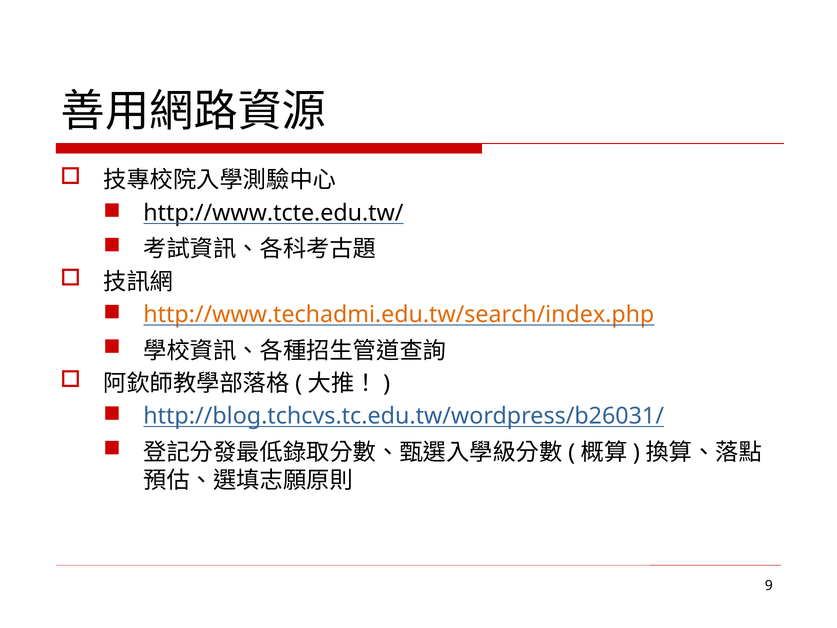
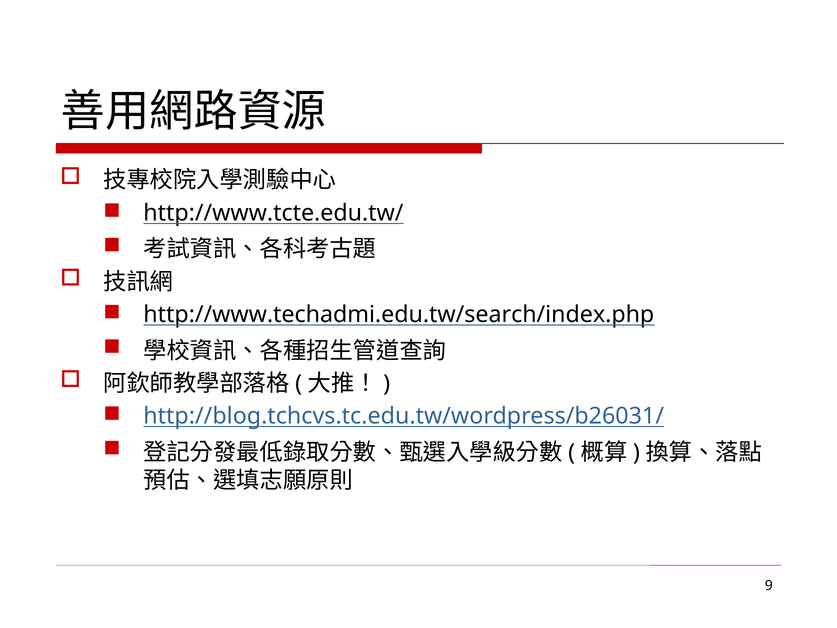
http://www.techadmi.edu.tw/search/index.php colour: orange -> black (399, 314)
